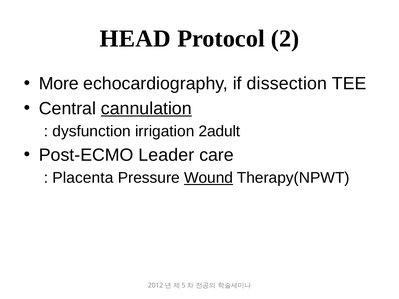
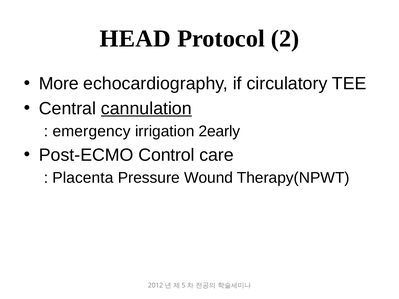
dissection: dissection -> circulatory (287, 84)
dysfunction: dysfunction -> emergency (92, 131)
2adult: 2adult -> 2early (219, 131)
Leader: Leader -> Control (166, 155)
Wound underline: present -> none (209, 178)
